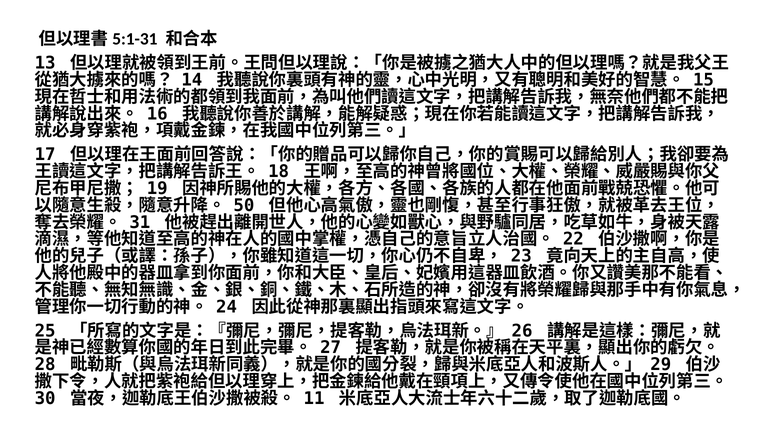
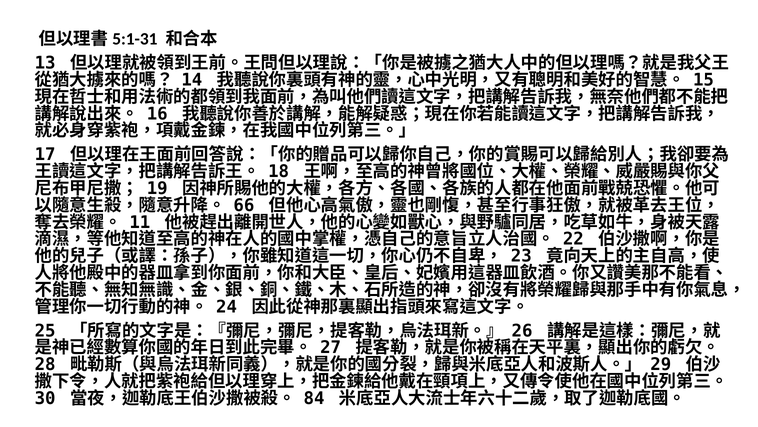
50: 50 -> 66 (244, 205)
31: 31 -> 11 (140, 222)
11: 11 -> 84 (314, 398)
